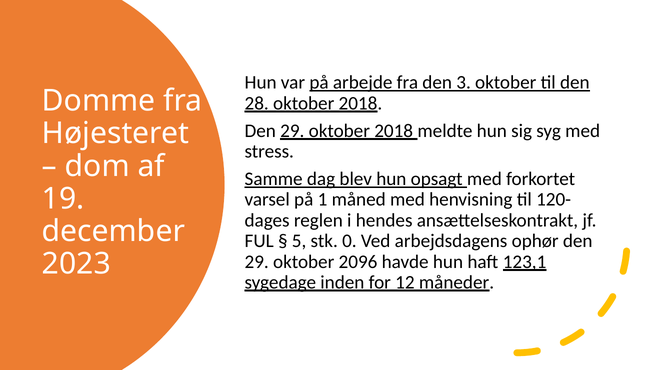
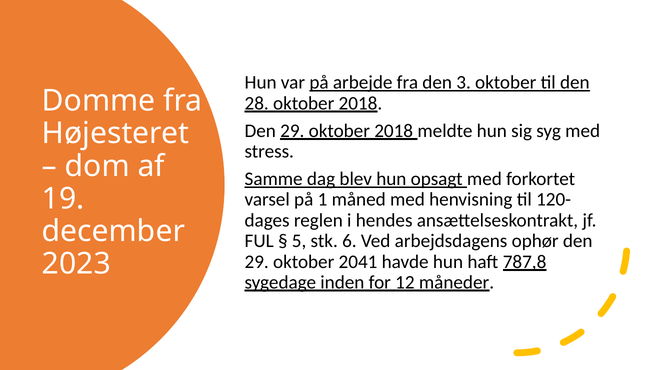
0: 0 -> 6 (349, 241)
2096: 2096 -> 2041 (358, 261)
123,1: 123,1 -> 787,8 (525, 261)
